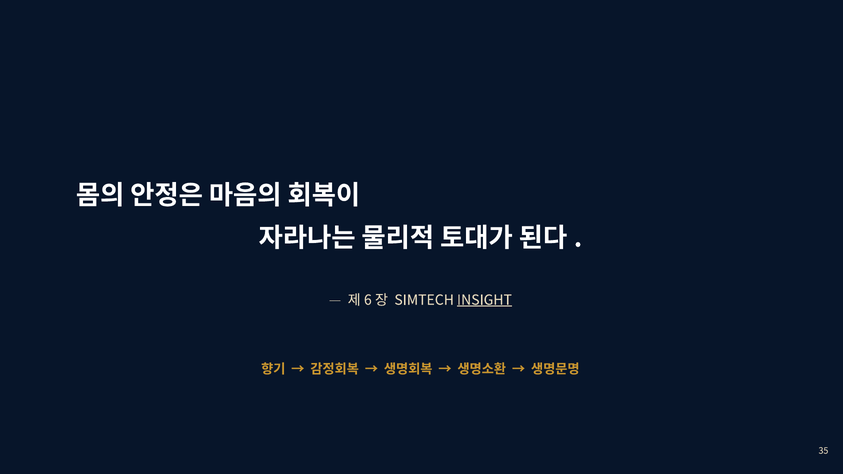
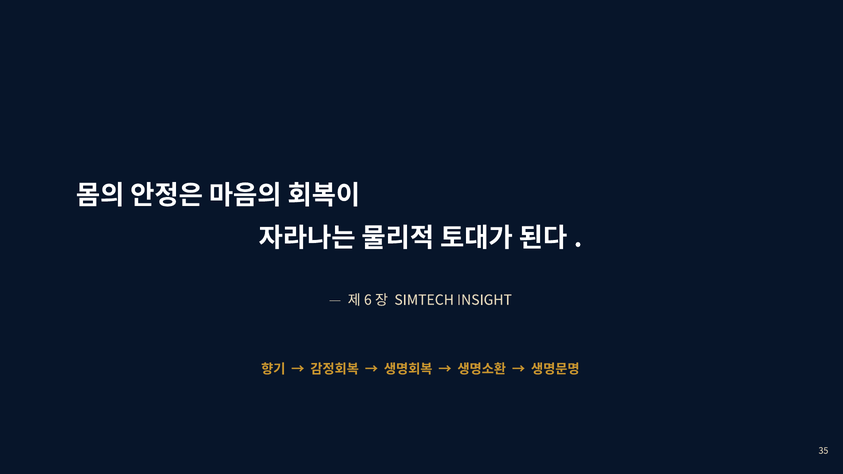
INSIGHT underline: present -> none (484, 300)
